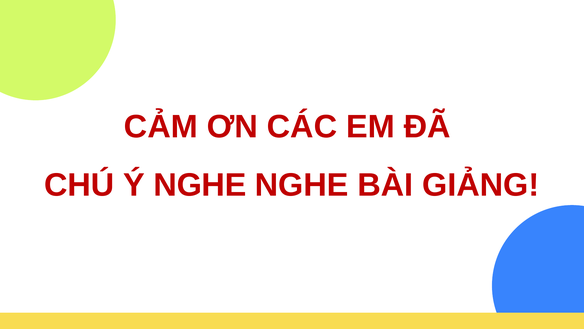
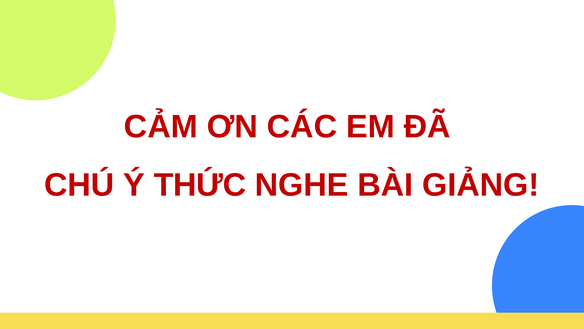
Ý NGHE: NGHE -> THỨC (200, 185)
